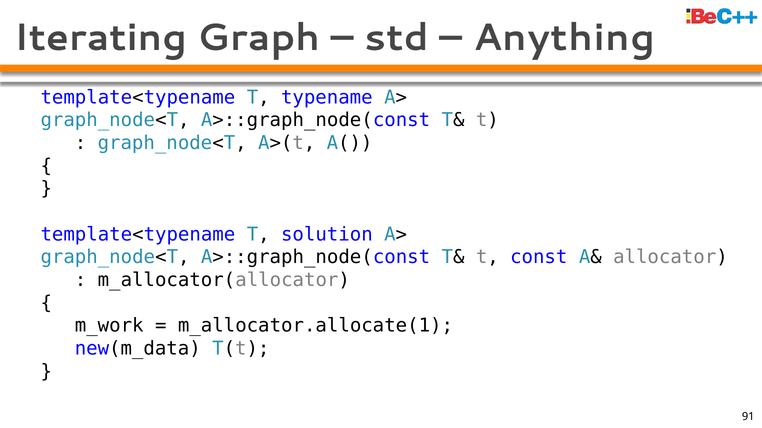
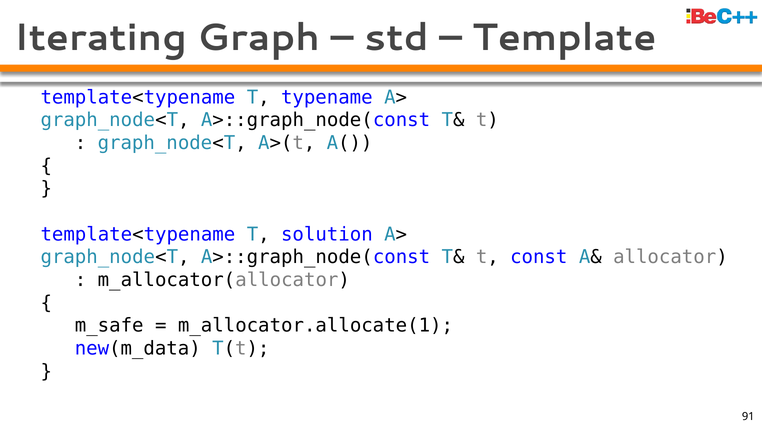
Anything: Anything -> Template (565, 38)
m_work: m_work -> m_safe (109, 326)
